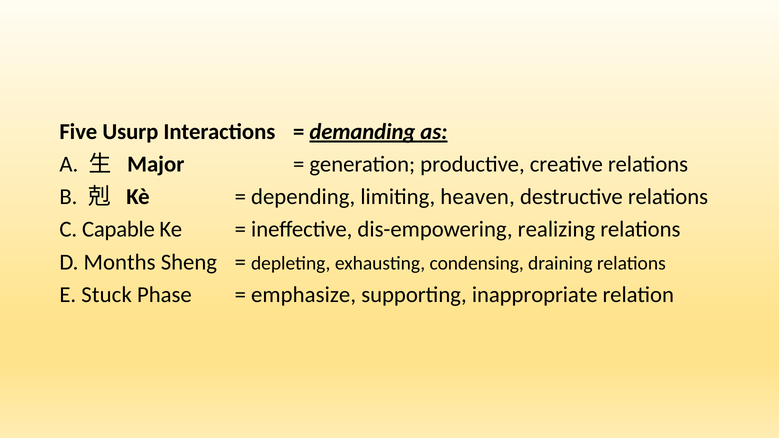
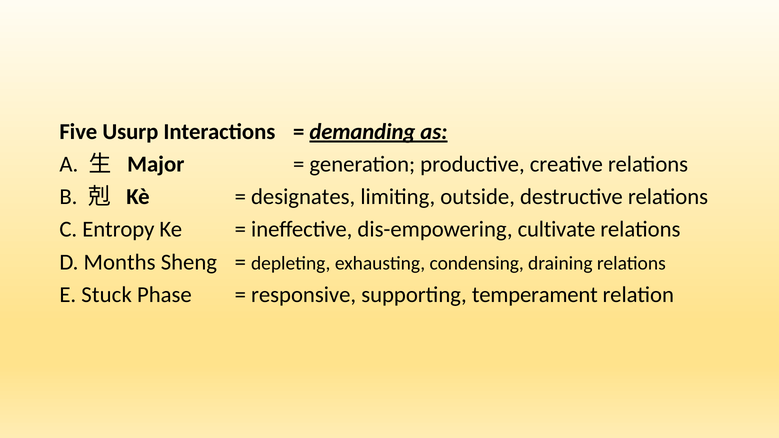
depending: depending -> designates (303, 197)
heaven: heaven -> outside (478, 197)
Capable: Capable -> Entropy (118, 230)
realizing: realizing -> cultivate (557, 230)
emphasize: emphasize -> responsive (304, 295)
inappropriate: inappropriate -> temperament (535, 295)
